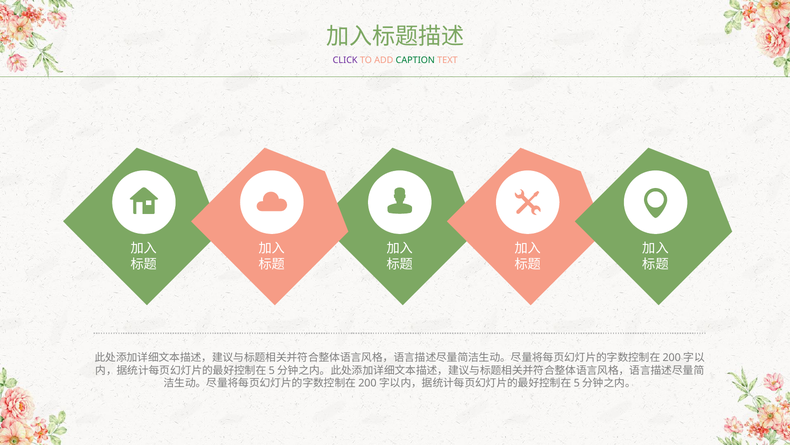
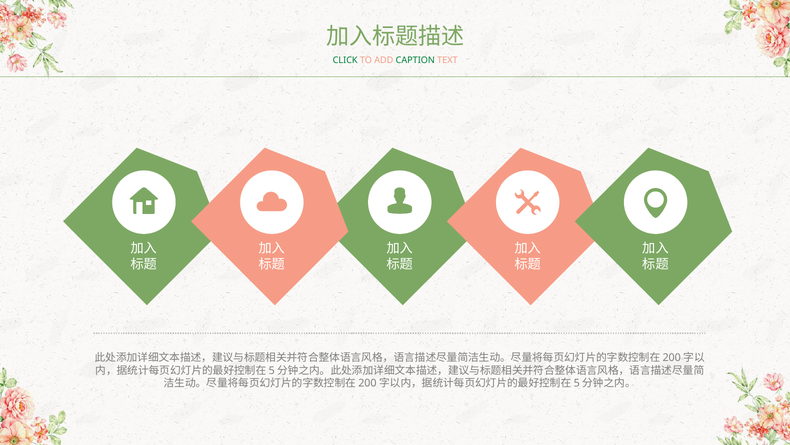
CLICK colour: purple -> green (345, 60)
